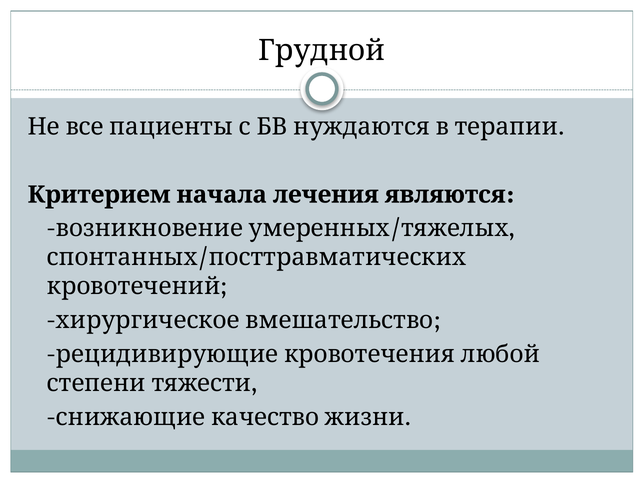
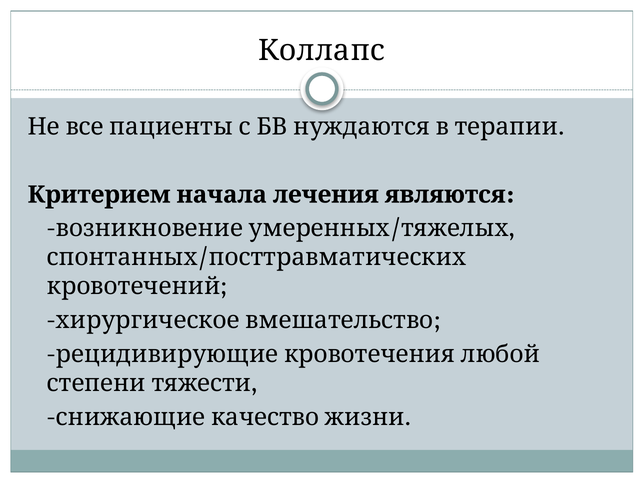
Грудной: Грудной -> Коллапс (322, 51)
